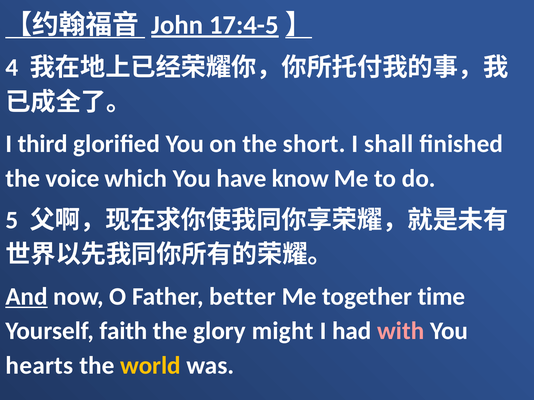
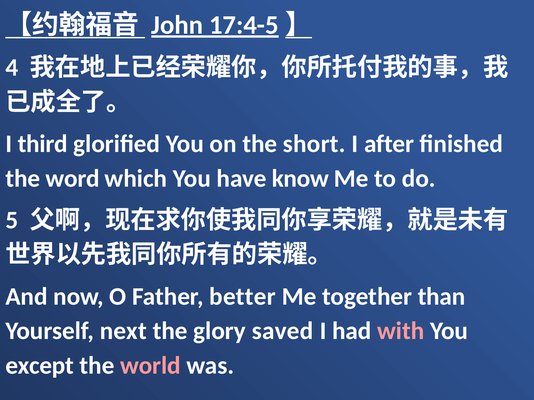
shall: shall -> after (389, 144)
voice: voice -> word (73, 179)
And underline: present -> none (26, 297)
time: time -> than (441, 297)
faith: faith -> next (123, 331)
might: might -> saved (283, 331)
hearts: hearts -> except (40, 366)
world colour: yellow -> pink (150, 366)
